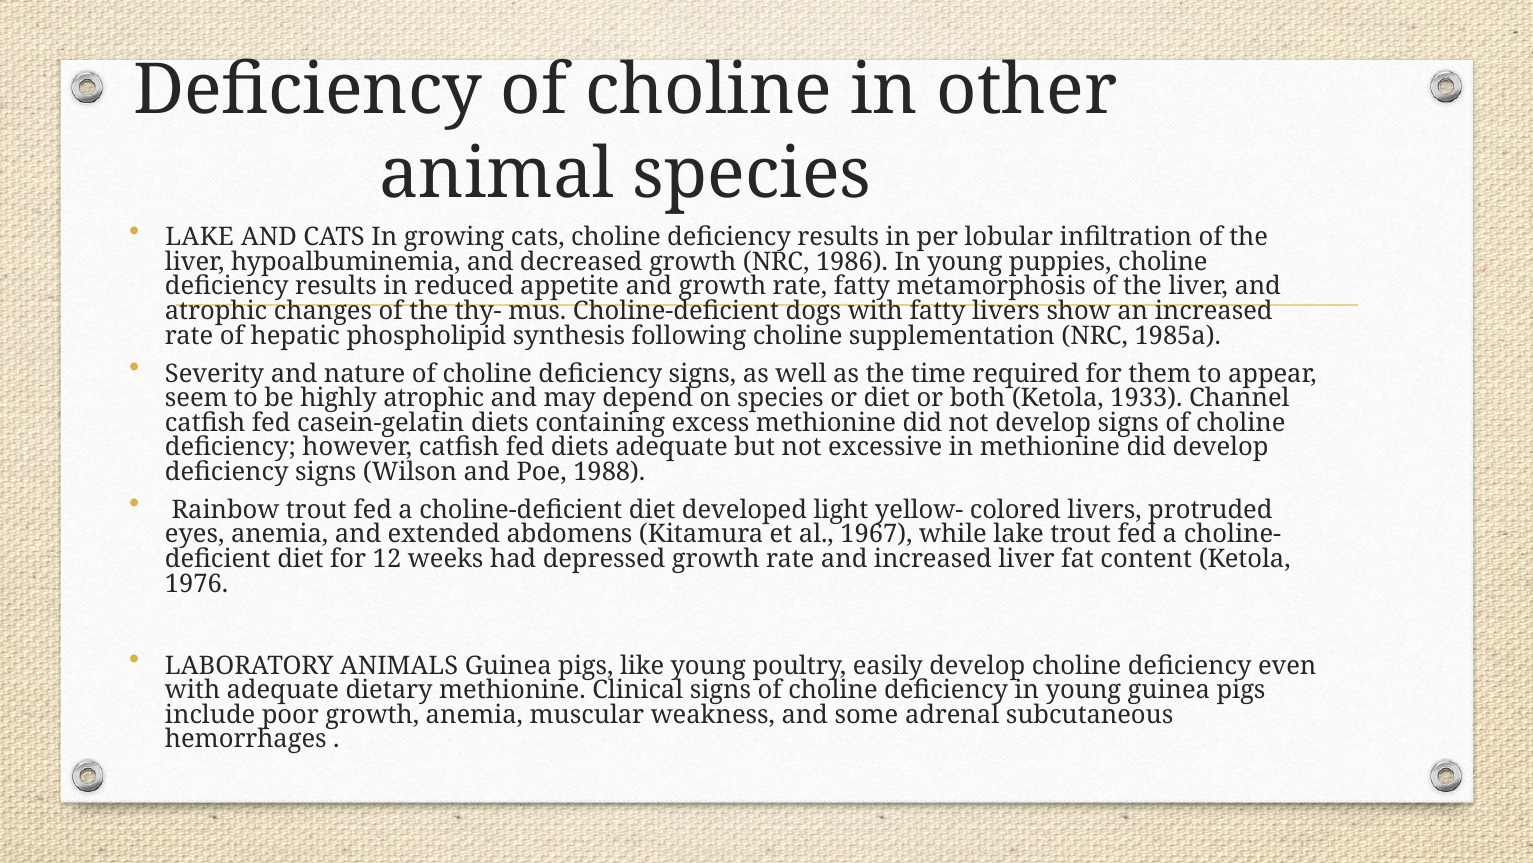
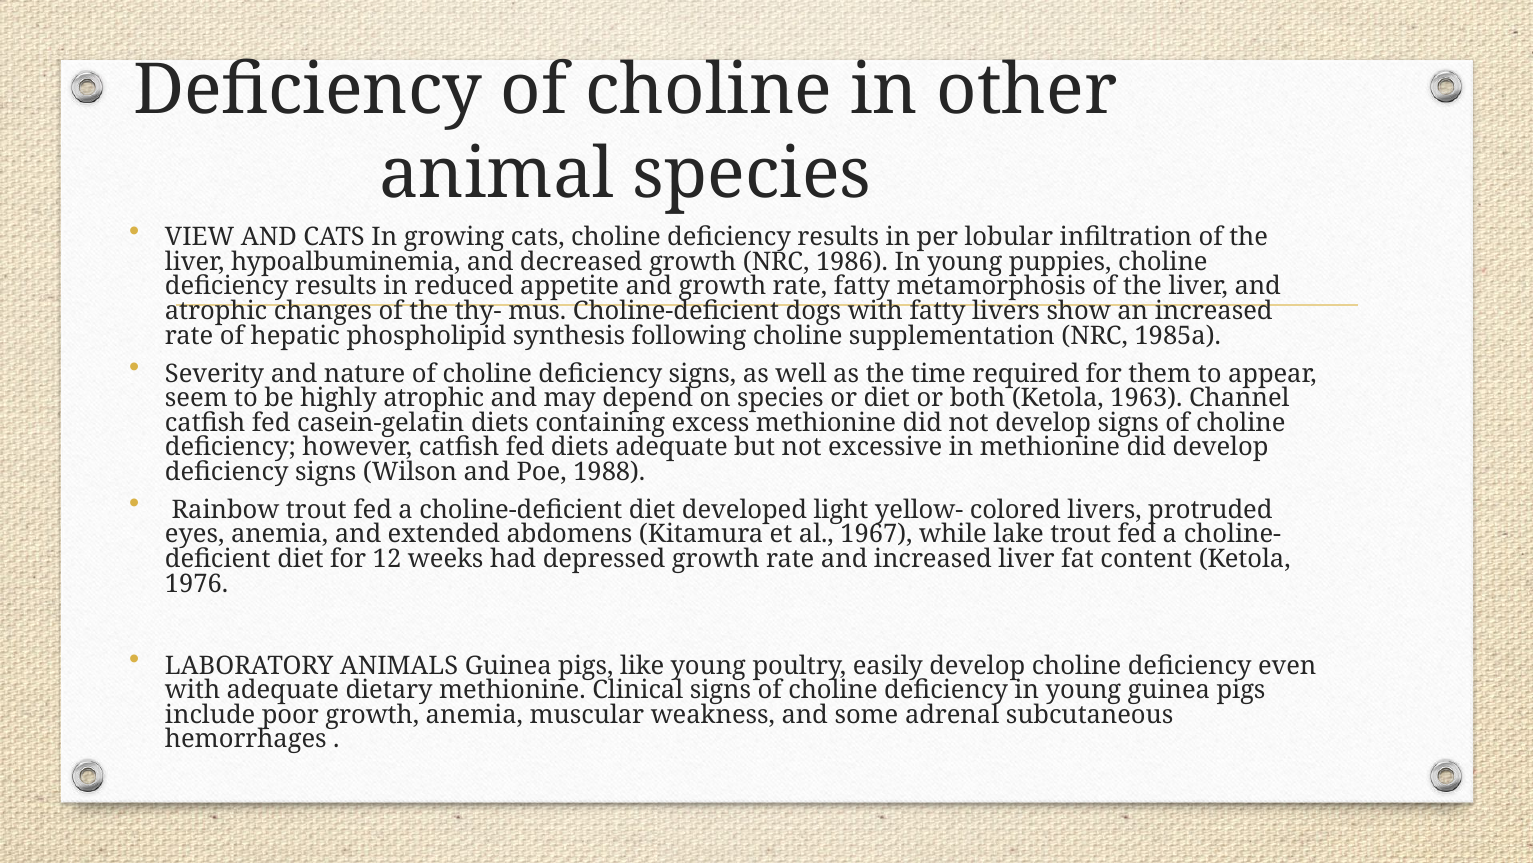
LAKE: LAKE -> VIEW (200, 237)
1933: 1933 -> 1963 (1146, 398)
